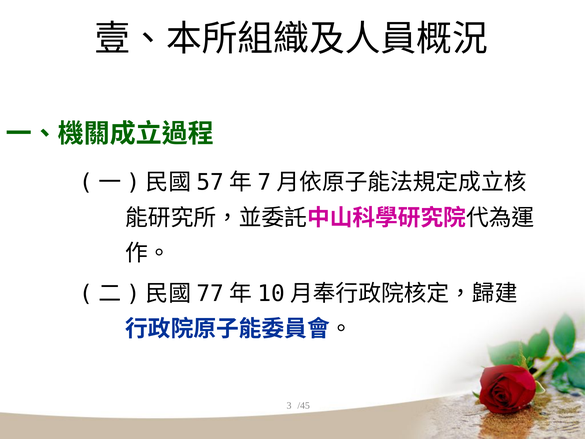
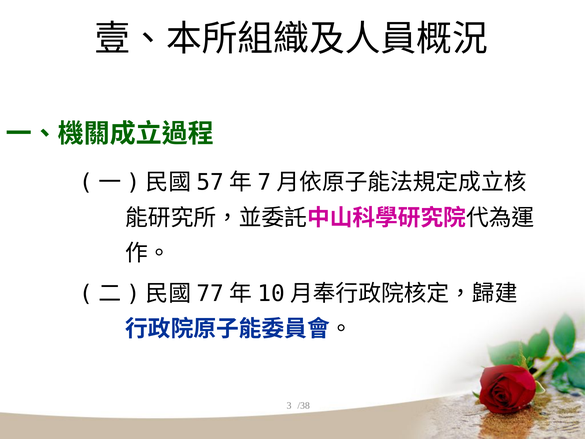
/45: /45 -> /38 (304, 405)
